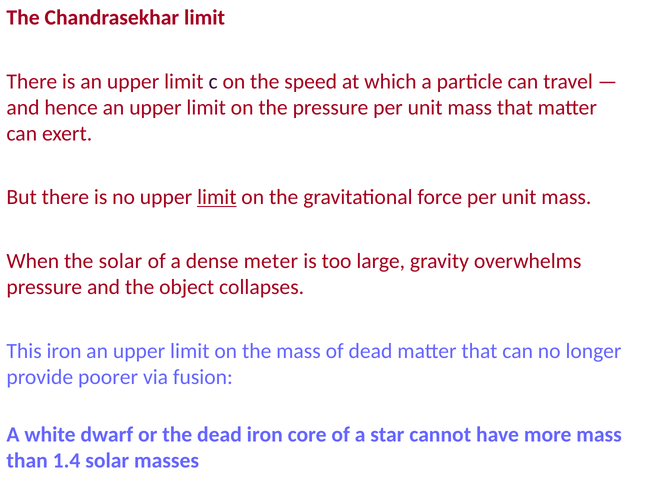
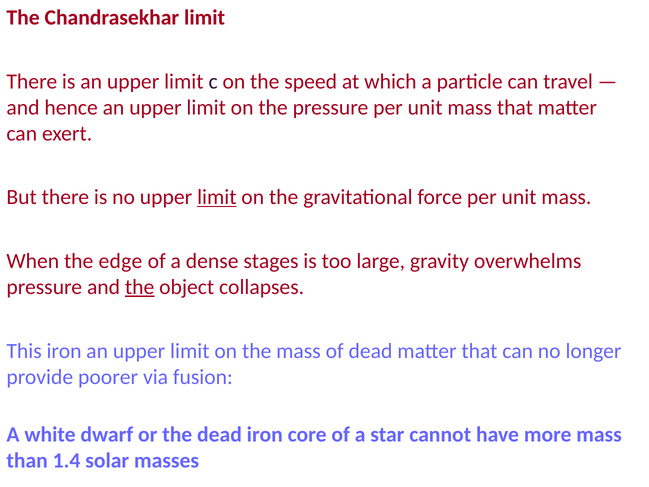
the solar: solar -> edge (120, 261)
meter: meter -> stages (271, 261)
the underline: none -> present (140, 287)
